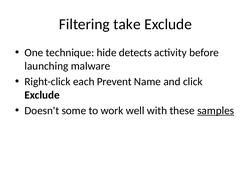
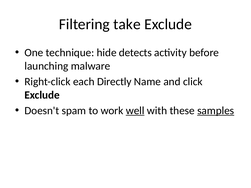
Prevent: Prevent -> Directly (114, 82)
some: some -> spam (74, 111)
well underline: none -> present (135, 111)
